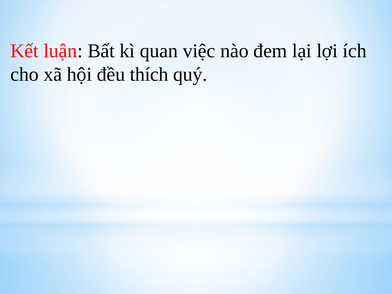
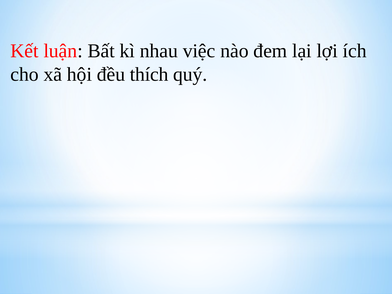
quan: quan -> nhau (159, 51)
